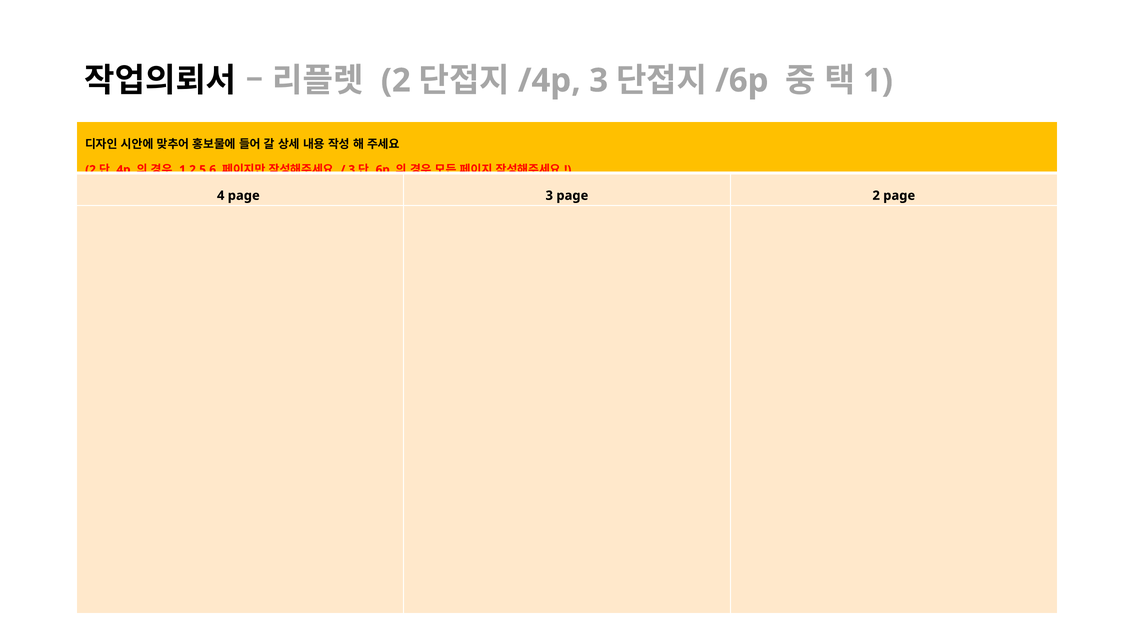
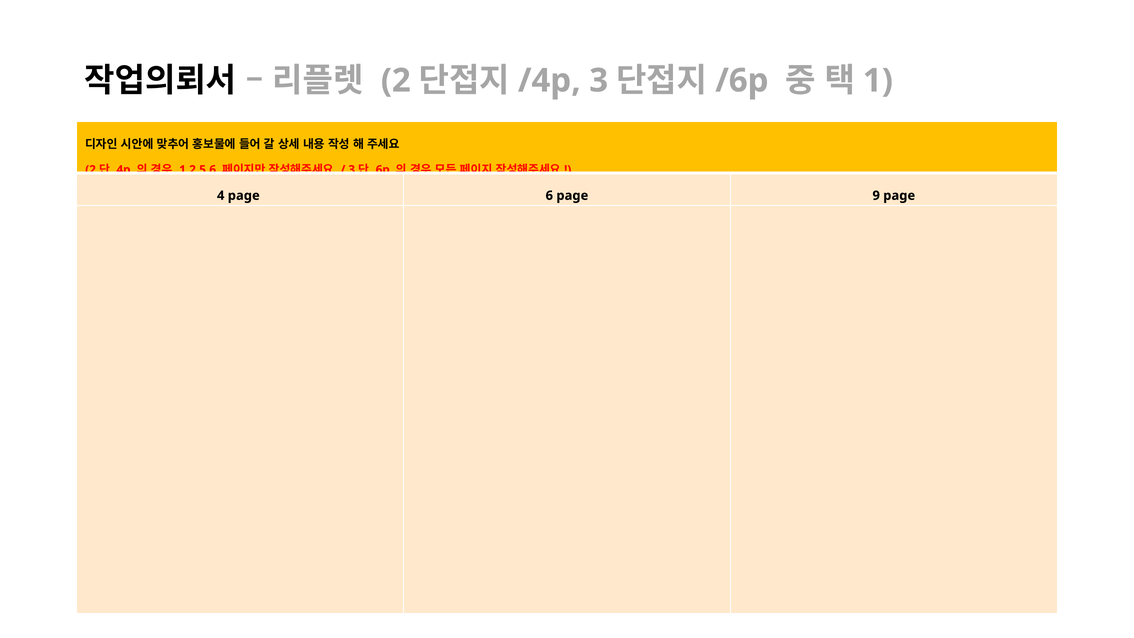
page 3: 3 -> 6 (549, 196)
page 2: 2 -> 9 (876, 196)
